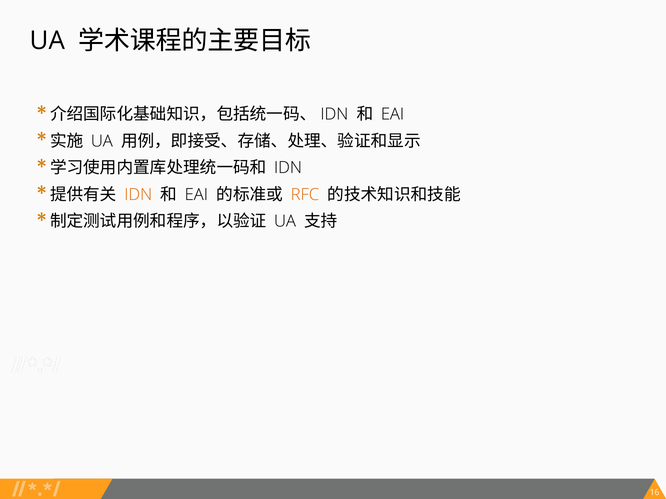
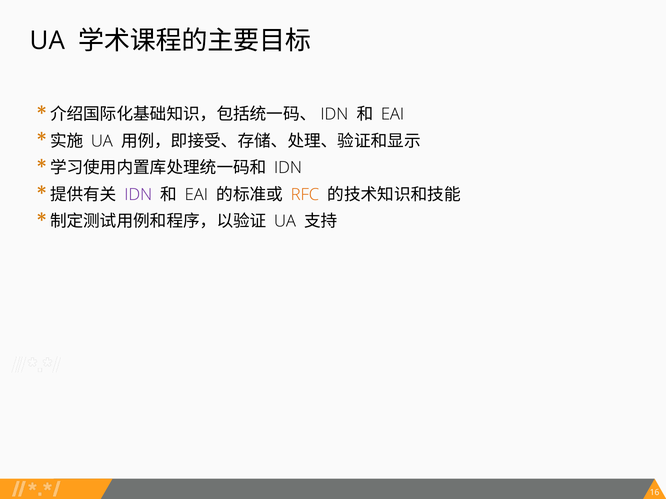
IDN colour: orange -> purple (138, 195)
